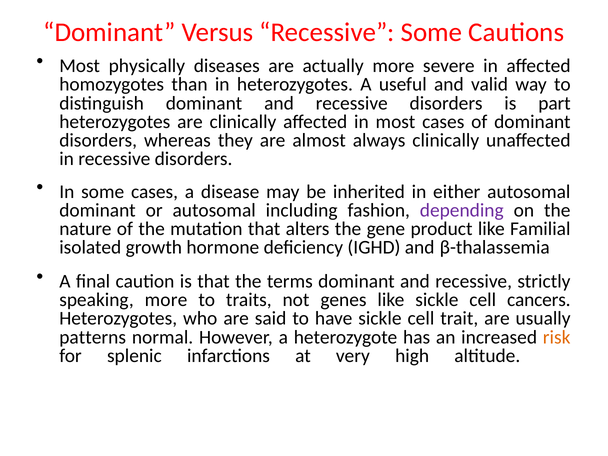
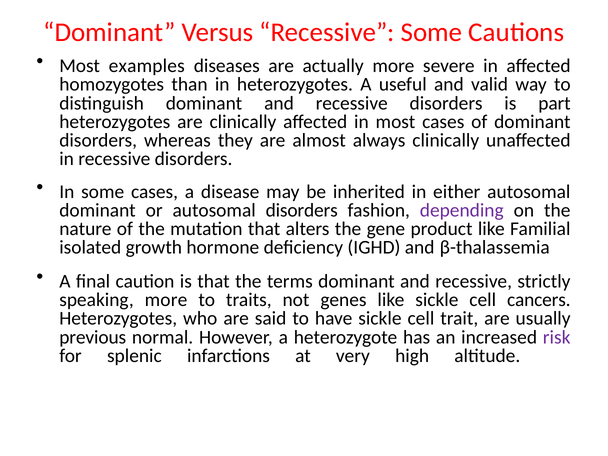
physically: physically -> examples (147, 66)
autosomal including: including -> disorders (302, 210)
patterns: patterns -> previous (93, 337)
risk colour: orange -> purple (557, 337)
